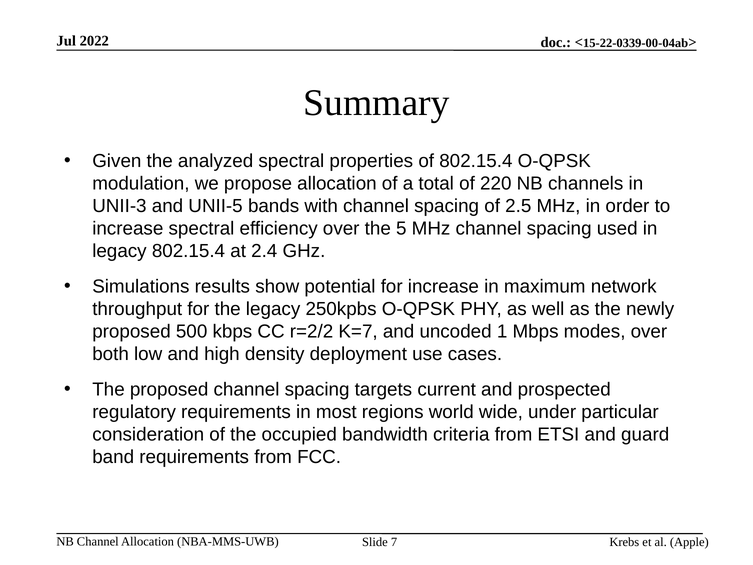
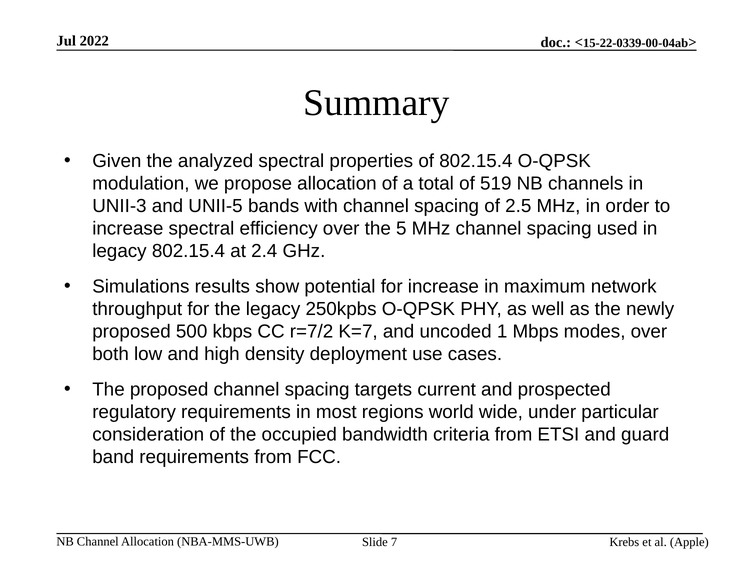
220: 220 -> 519 (496, 183)
r=2/2: r=2/2 -> r=7/2 (312, 331)
